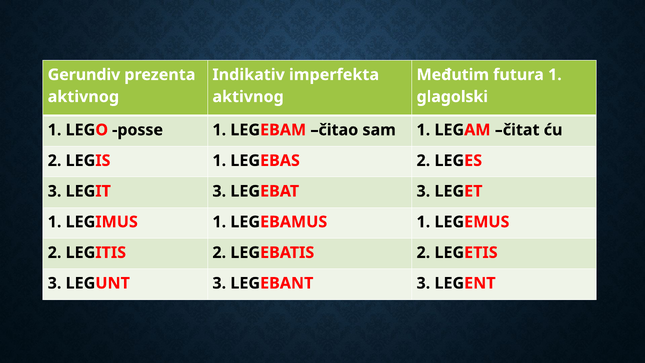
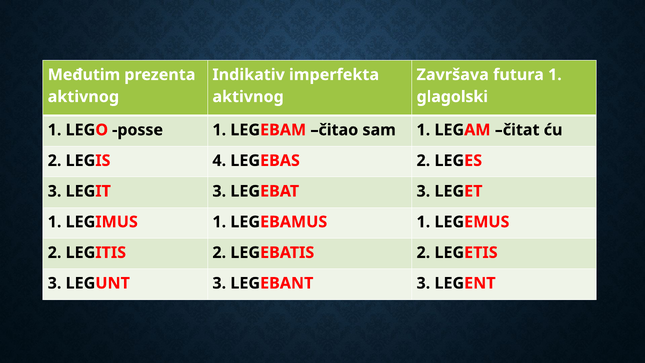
Gerundiv: Gerundiv -> Međutim (84, 75)
Međutim: Međutim -> Završava (453, 75)
LEGIS 1: 1 -> 4 (219, 161)
